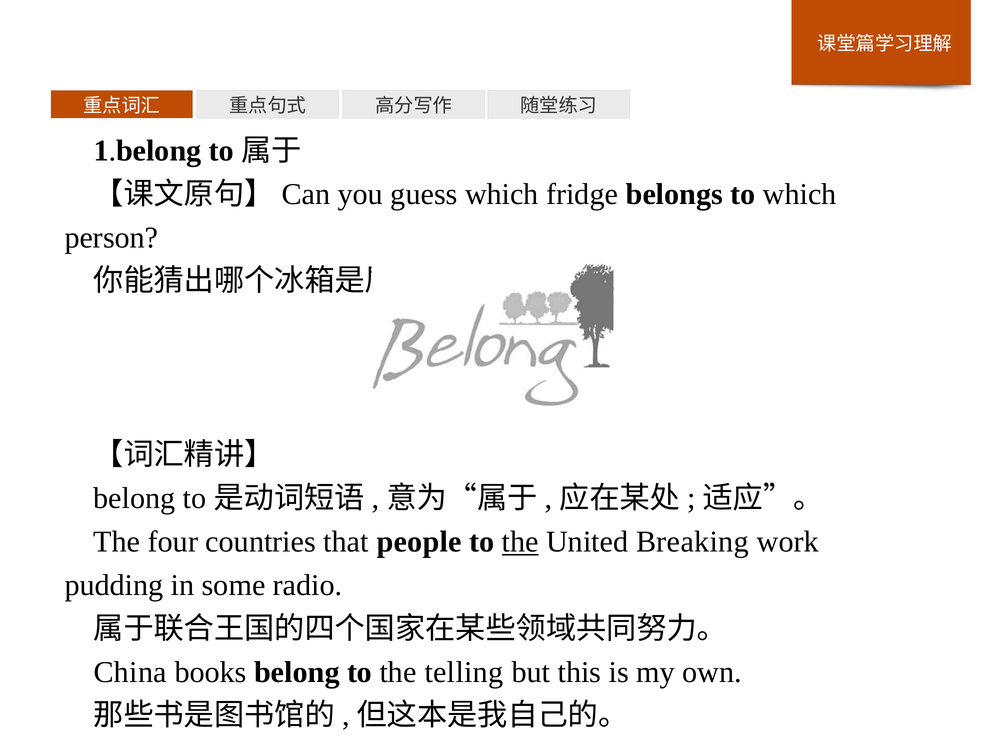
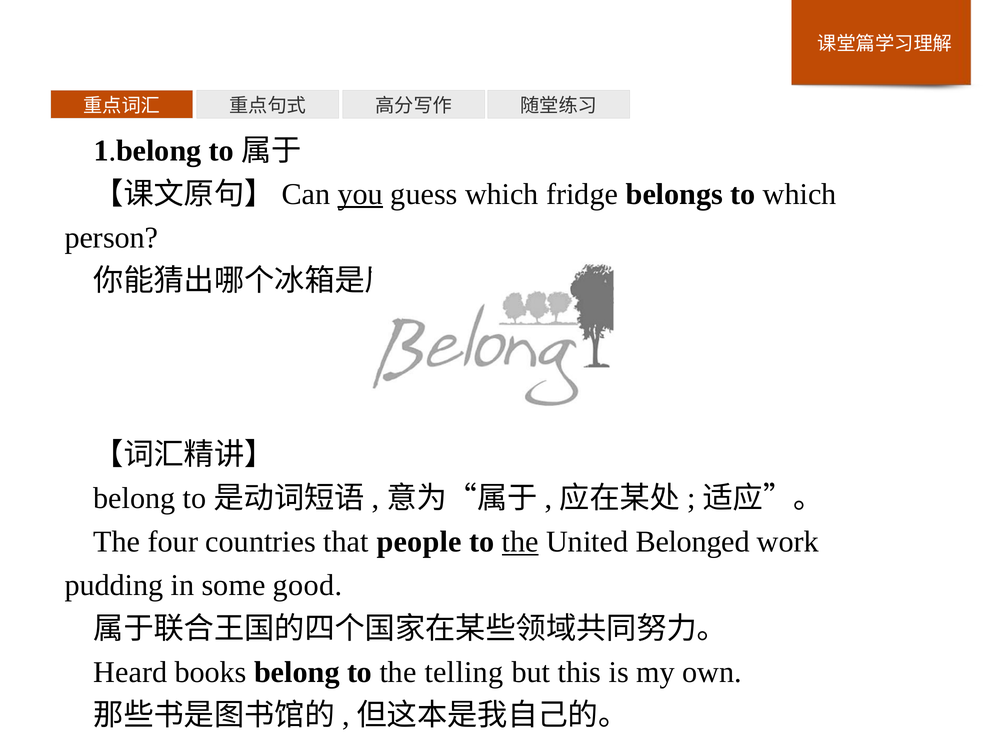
you underline: none -> present (360, 194)
Breaking: Breaking -> Belonged (693, 542)
radio: radio -> good (308, 586)
China: China -> Heard (130, 673)
